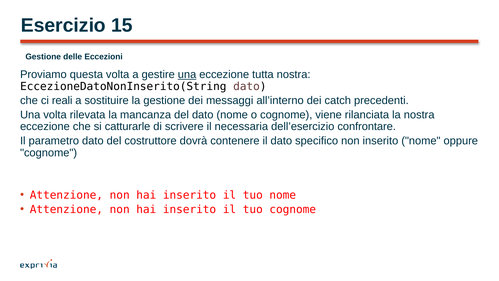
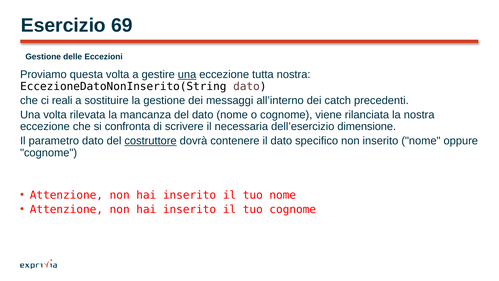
15: 15 -> 69 (122, 25)
catturarle: catturarle -> confronta (128, 126)
confrontare: confrontare -> dimensione (367, 126)
costruttore underline: none -> present (151, 141)
